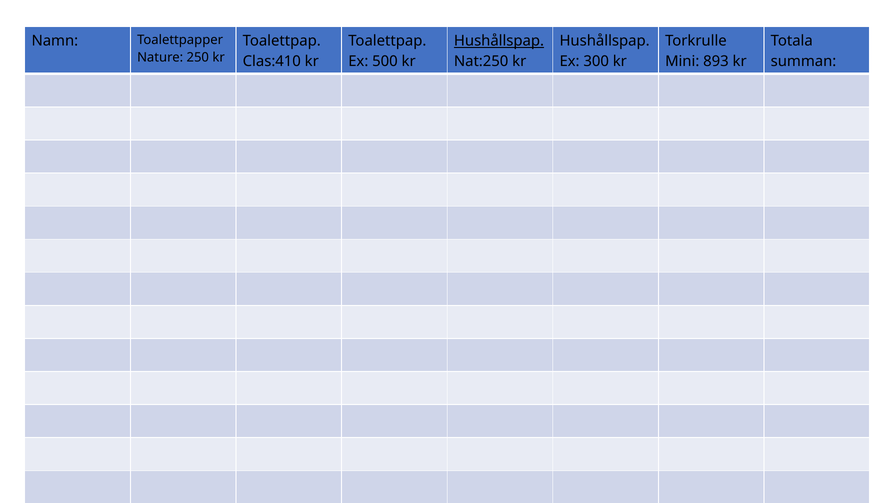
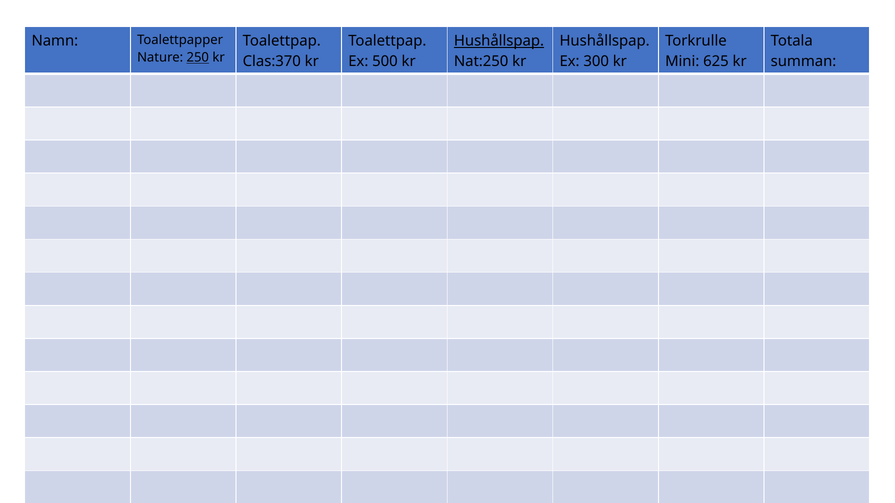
250 underline: none -> present (198, 58)
Clas:410: Clas:410 -> Clas:370 (272, 61)
893: 893 -> 625 (716, 61)
